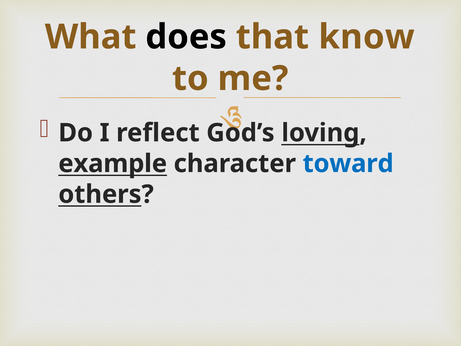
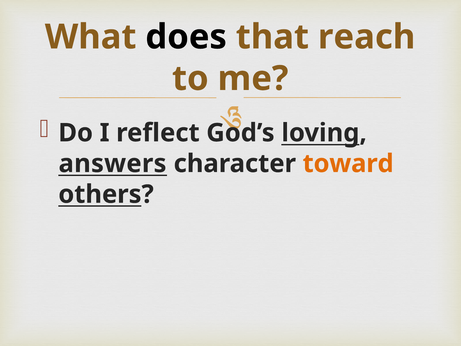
know: know -> reach (367, 37)
example: example -> answers (112, 163)
toward colour: blue -> orange (348, 163)
